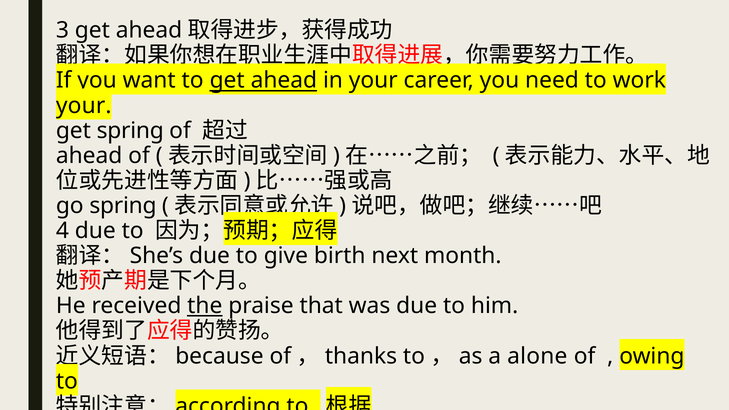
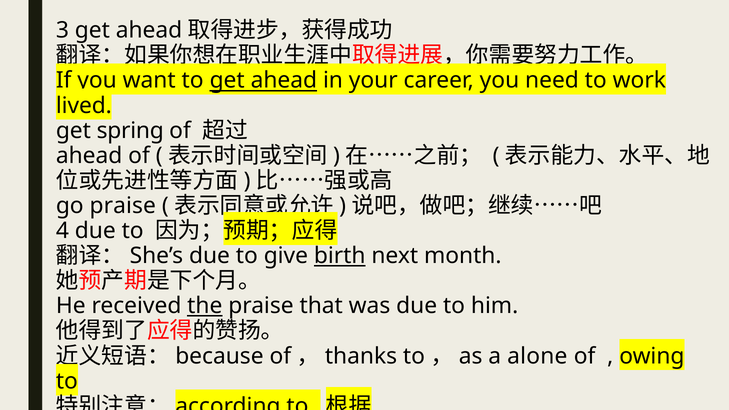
your: your -> lived (84, 106)
go spring: spring -> praise (123, 206)
birth underline: none -> present (340, 256)
